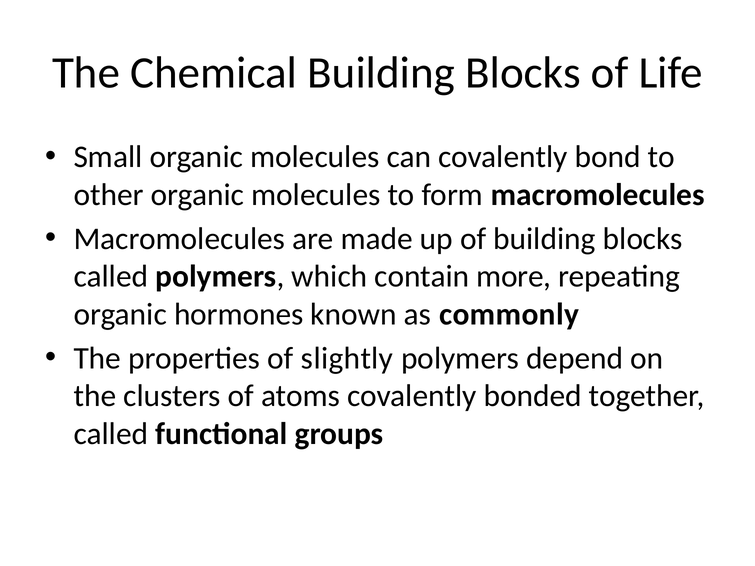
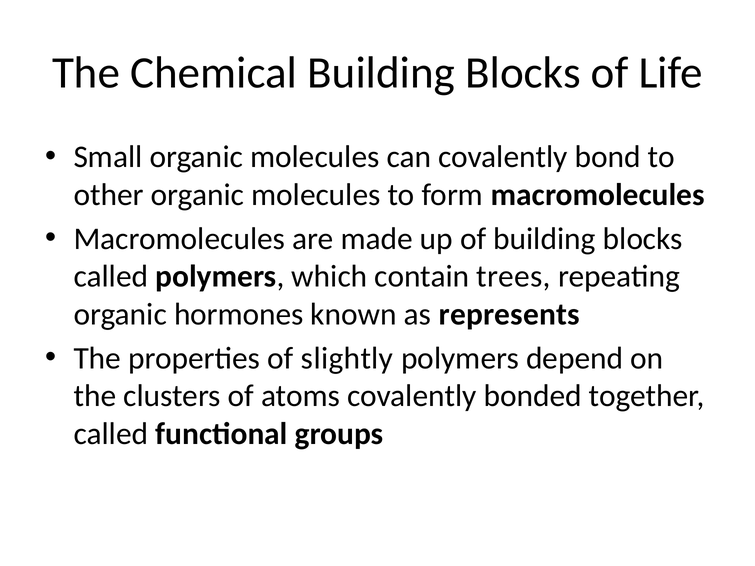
more: more -> trees (514, 277)
commonly: commonly -> represents (509, 314)
